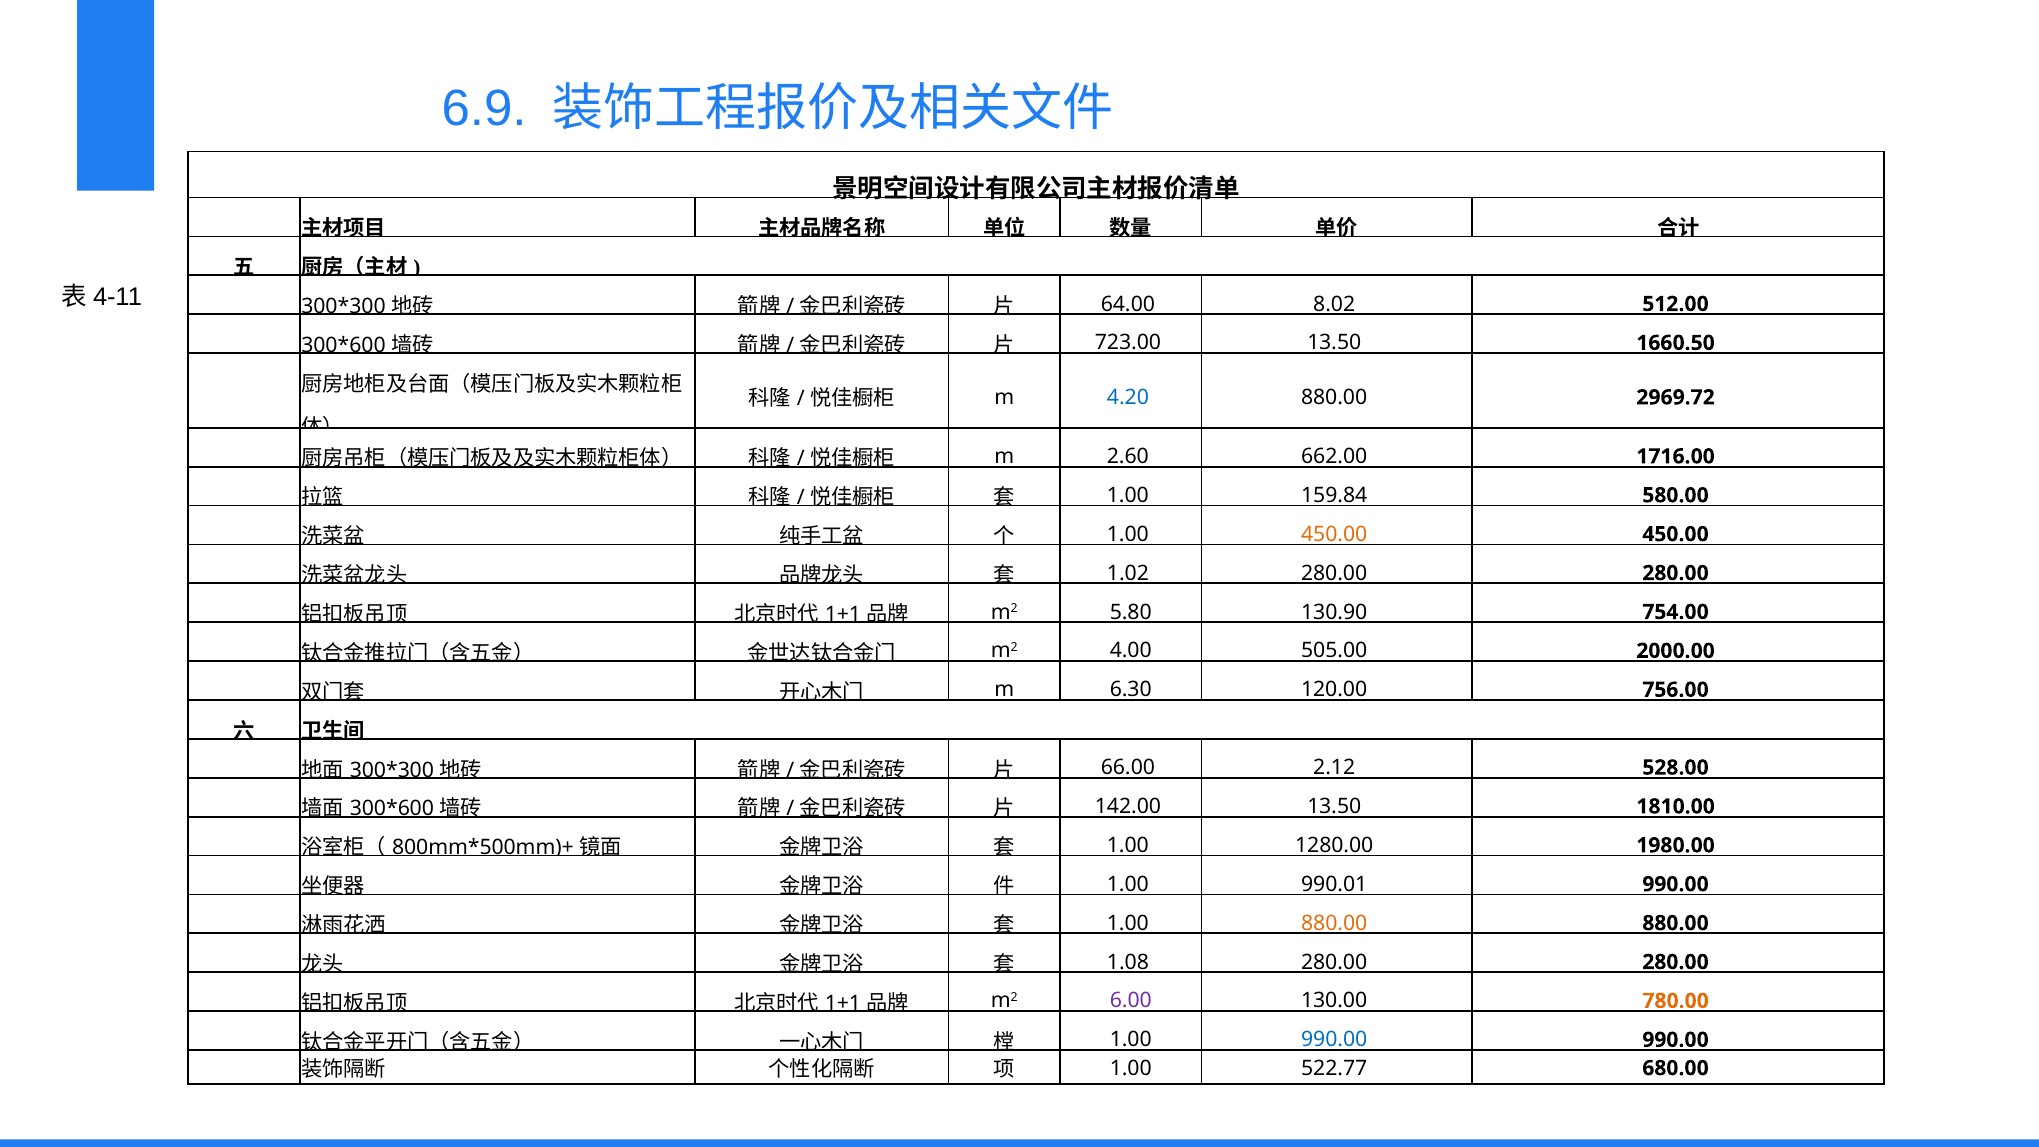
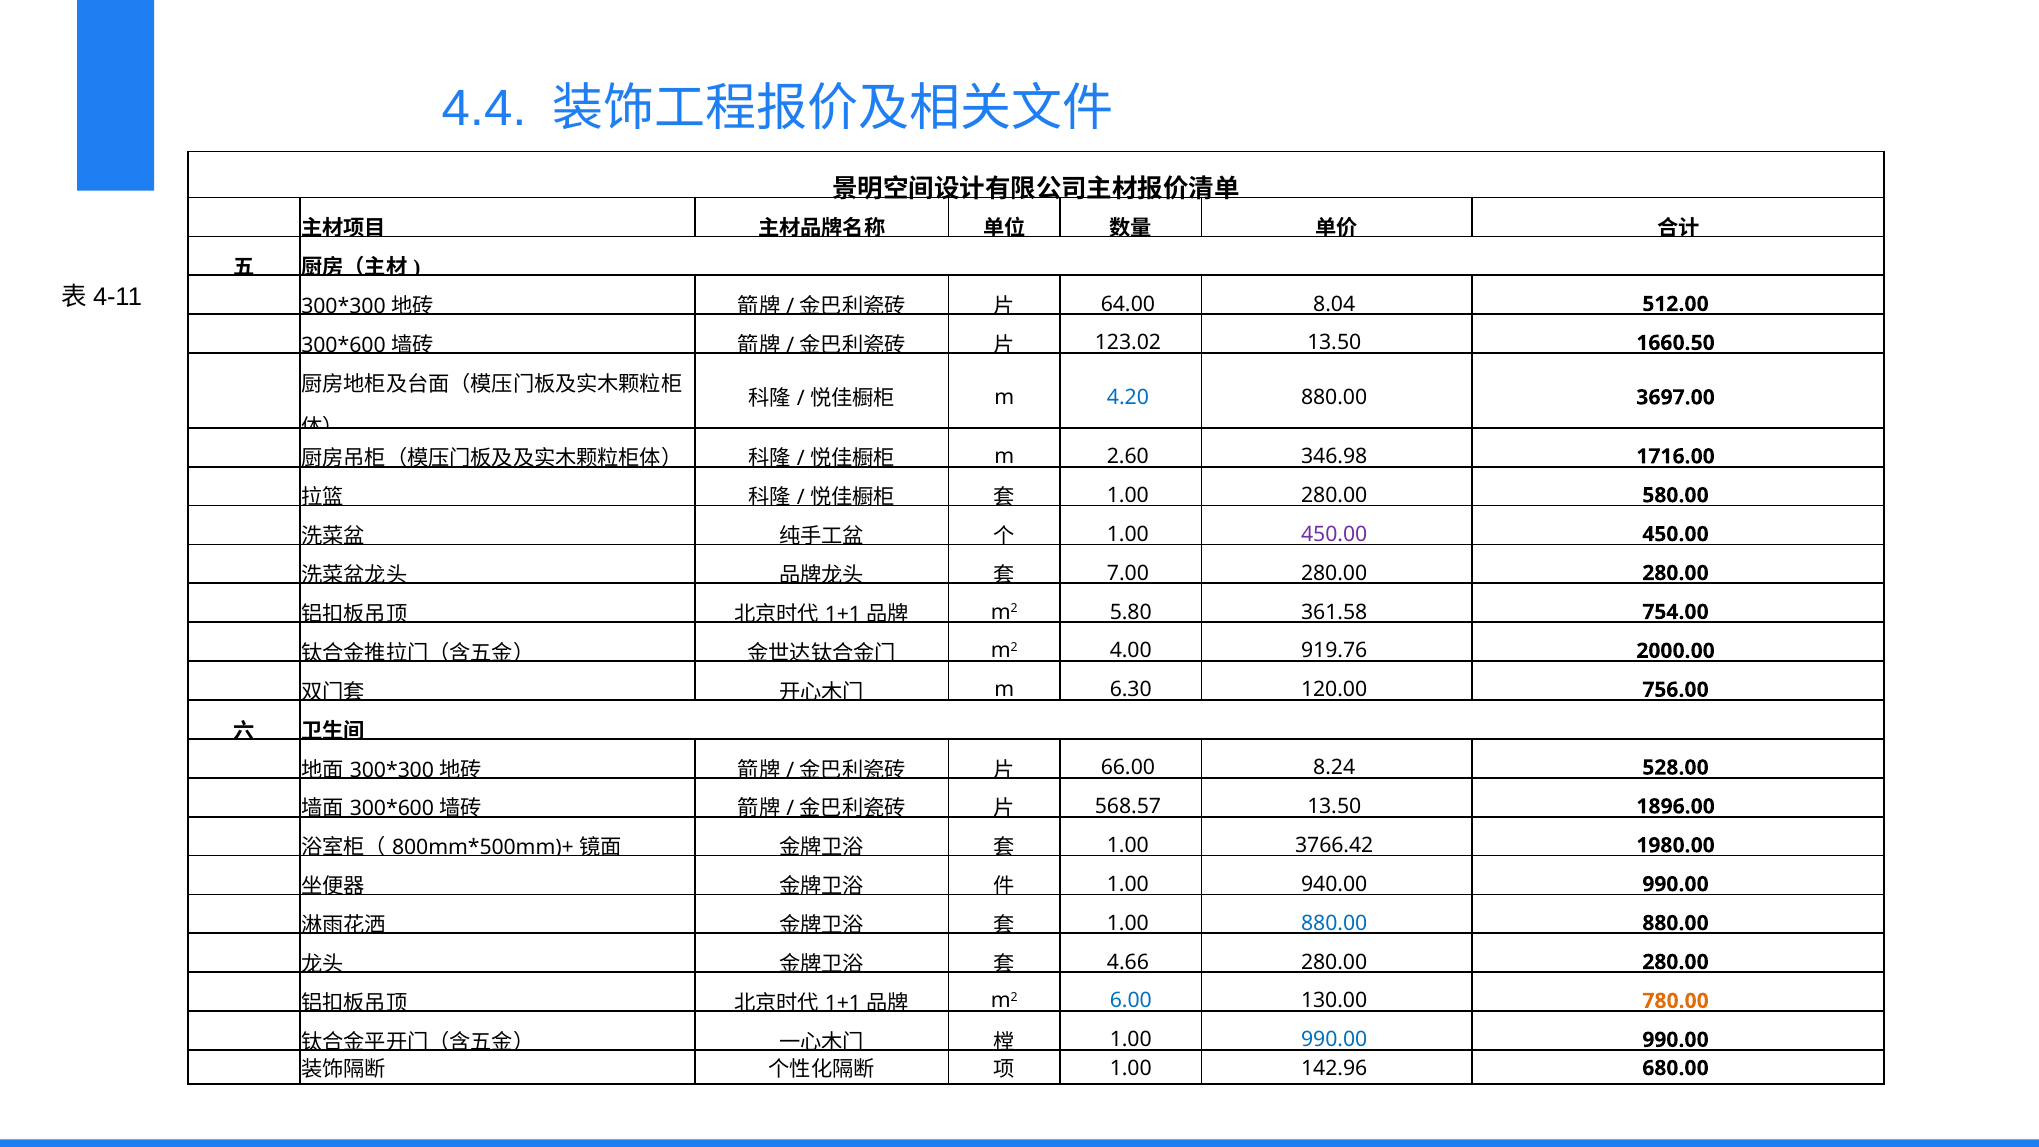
6.9: 6.9 -> 4.4 (484, 109)
8.02: 8.02 -> 8.04 (1334, 304)
723.00: 723.00 -> 123.02 (1128, 343)
2969.72: 2969.72 -> 3697.00 (1676, 397)
662.00: 662.00 -> 346.98 (1334, 456)
159.84: 159.84 -> 280.00 (1334, 495)
450.00 colour: orange -> purple (1334, 534)
1.02: 1.02 -> 7.00 (1128, 573)
130.90: 130.90 -> 361.58 (1334, 612)
505.00: 505.00 -> 919.76 (1334, 651)
2.12: 2.12 -> 8.24 (1334, 768)
142.00: 142.00 -> 568.57 (1128, 806)
1810.00: 1810.00 -> 1896.00 (1676, 806)
1280.00: 1280.00 -> 3766.42 (1334, 845)
990.01: 990.01 -> 940.00 (1334, 884)
880.00 colour: orange -> blue (1334, 923)
1.08: 1.08 -> 4.66 (1128, 962)
6.00 colour: purple -> blue (1131, 1001)
522.77: 522.77 -> 142.96 (1334, 1068)
